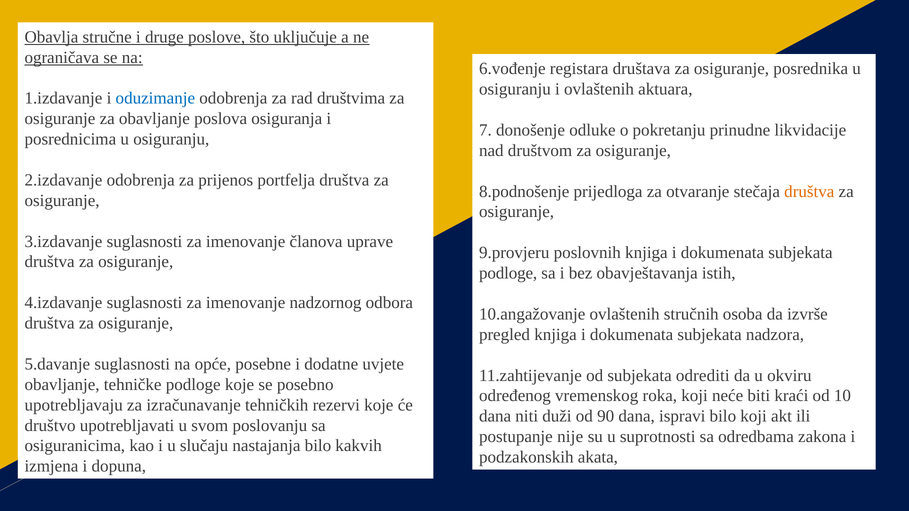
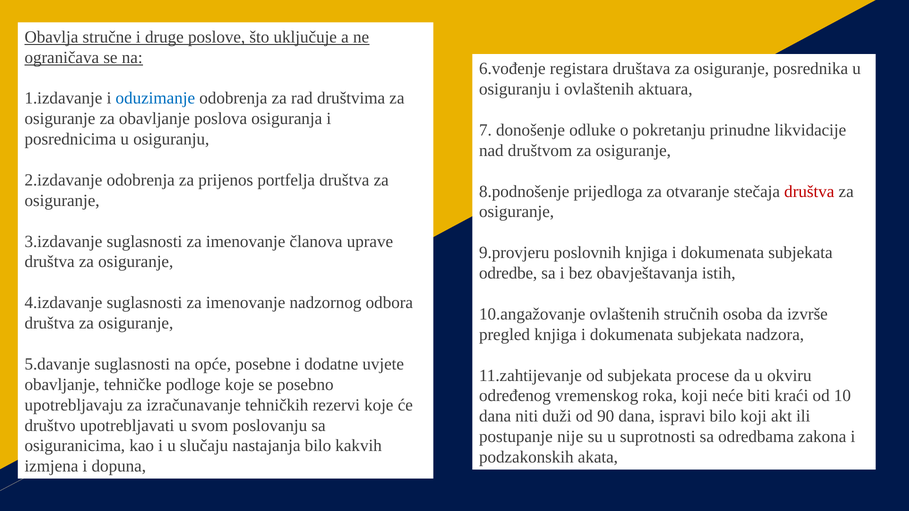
društva colour: orange -> red (809, 192)
podloge: podloge -> odredbe (508, 273)
odrediti: odrediti -> procese (703, 376)
